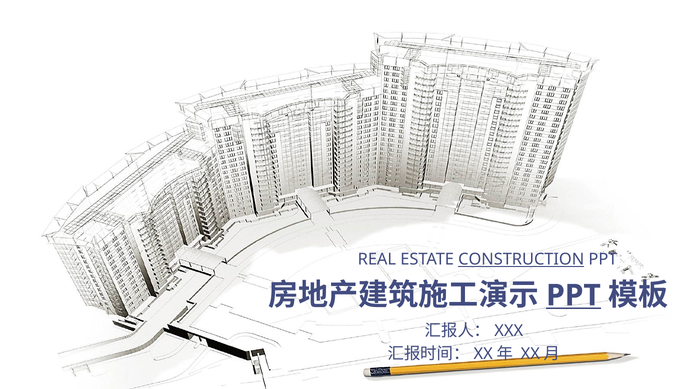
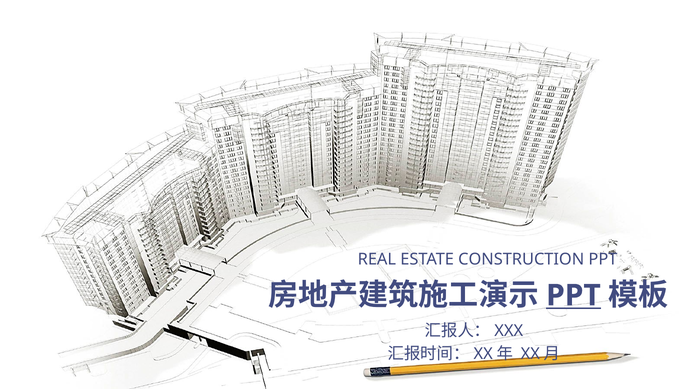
CONSTRUCTION underline: present -> none (521, 260)
